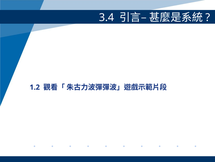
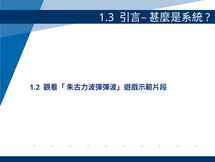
3.4: 3.4 -> 1.3 (106, 18)
